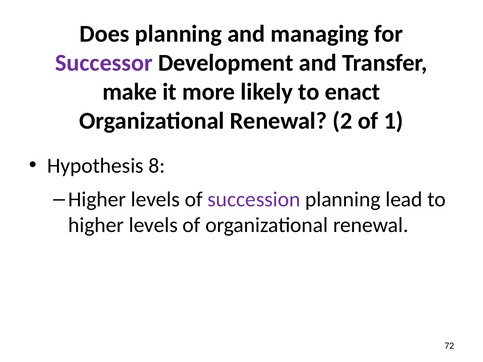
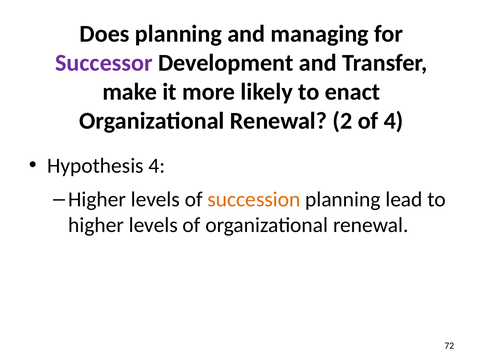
of 1: 1 -> 4 (394, 121)
Hypothesis 8: 8 -> 4 (157, 166)
succession colour: purple -> orange (254, 200)
